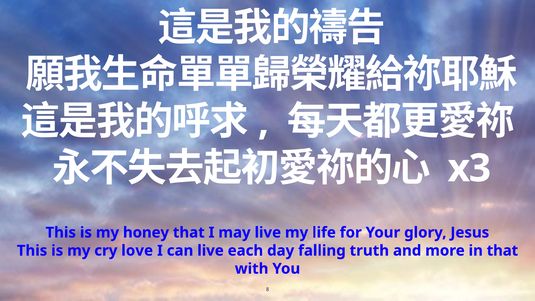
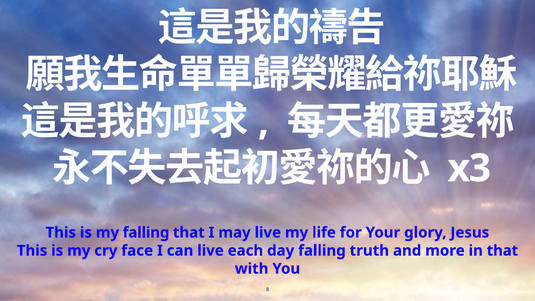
my honey: honey -> falling (146, 232)
love: love -> face (137, 251)
